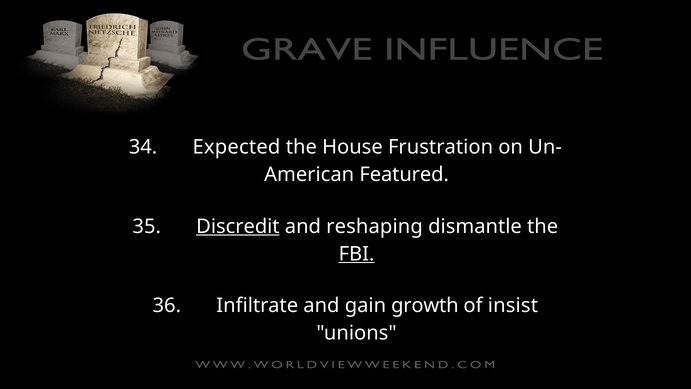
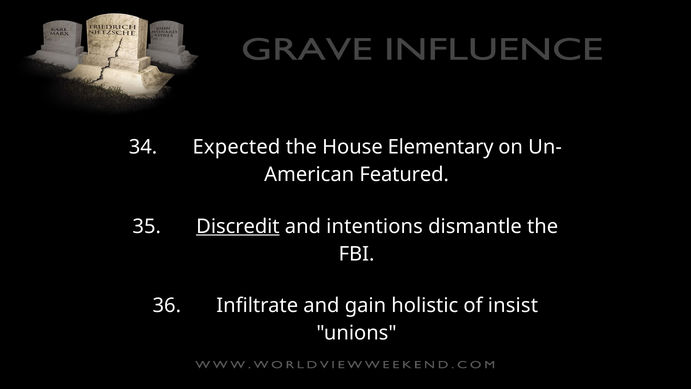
Frustration: Frustration -> Elementary (441, 147)
reshaping: reshaping -> intentions (375, 226)
FBI underline: present -> none (357, 254)
growth: growth -> holistic (425, 305)
